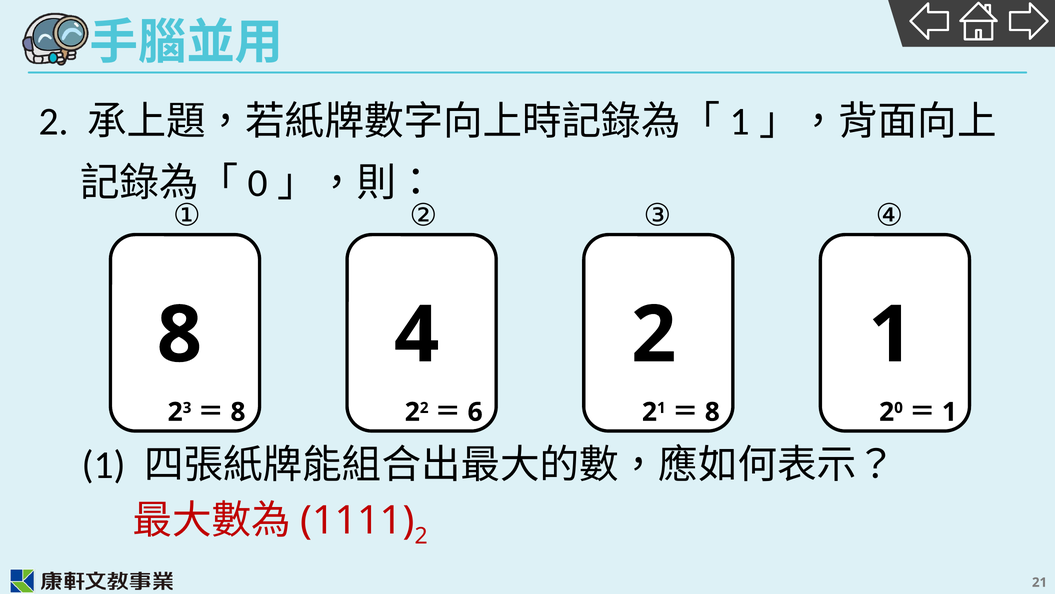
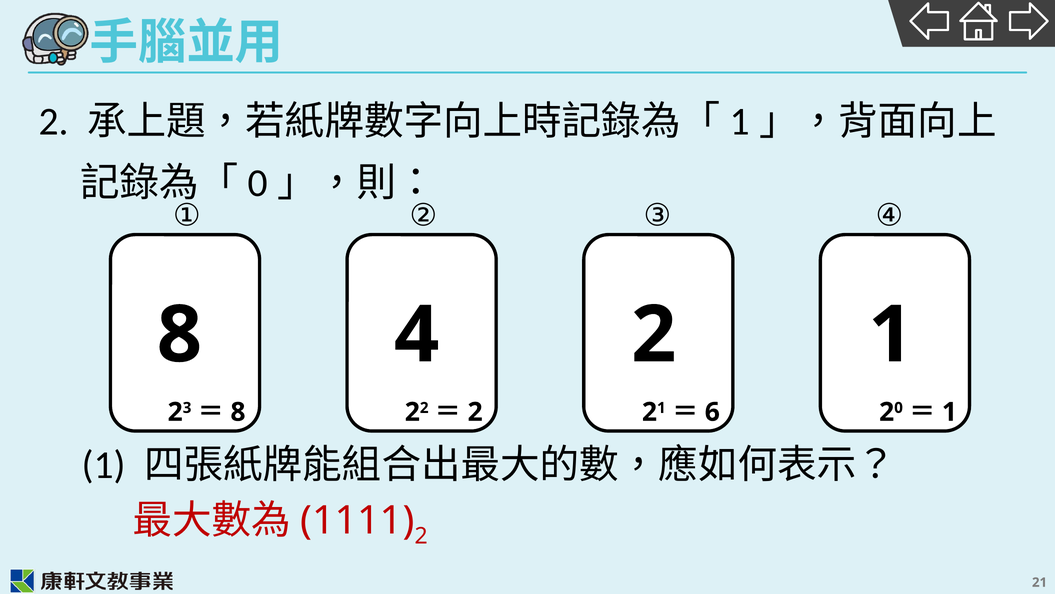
6: 6 -> 2 (475, 412)
8: 8 -> 6 (712, 412)
